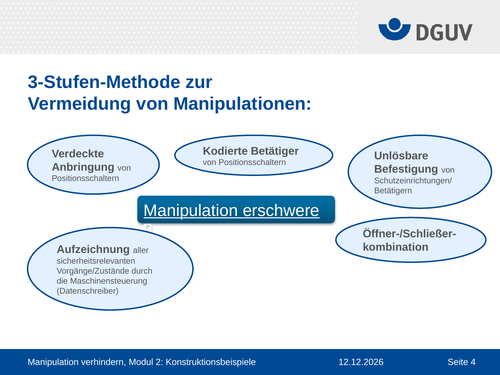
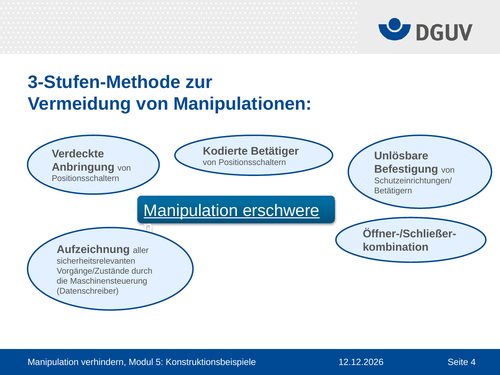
2: 2 -> 5 (159, 362)
